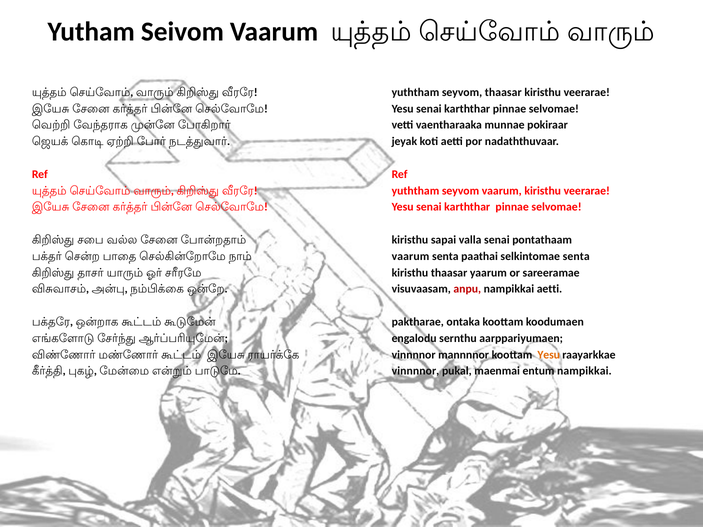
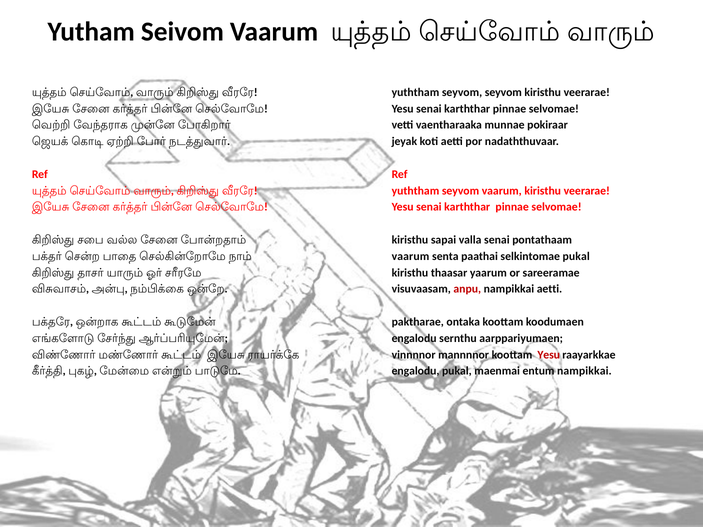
seyvom thaasar: thaasar -> seyvom (503, 92)
selkintomae senta: senta -> pukal (576, 256)
Yesu colour: orange -> red (549, 355)
vinnnnor: vinnnnor -> engalodu (416, 371)
